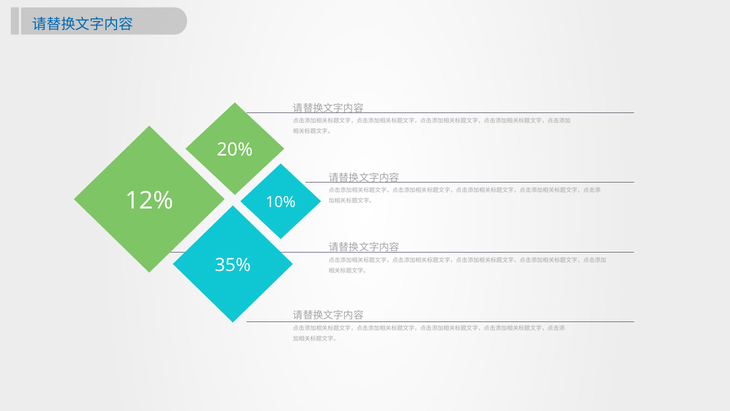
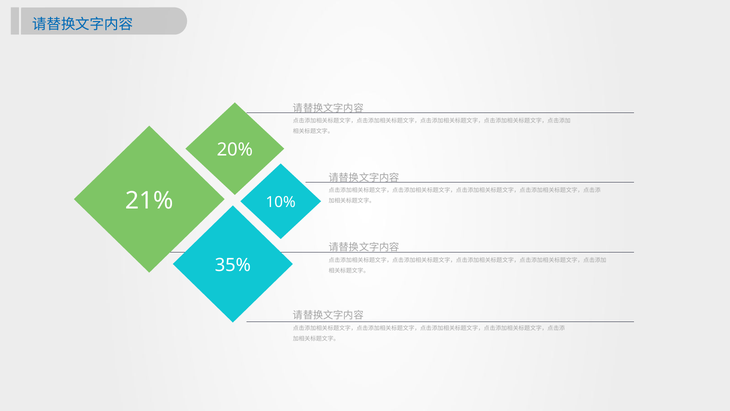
12%: 12% -> 21% (149, 201)
